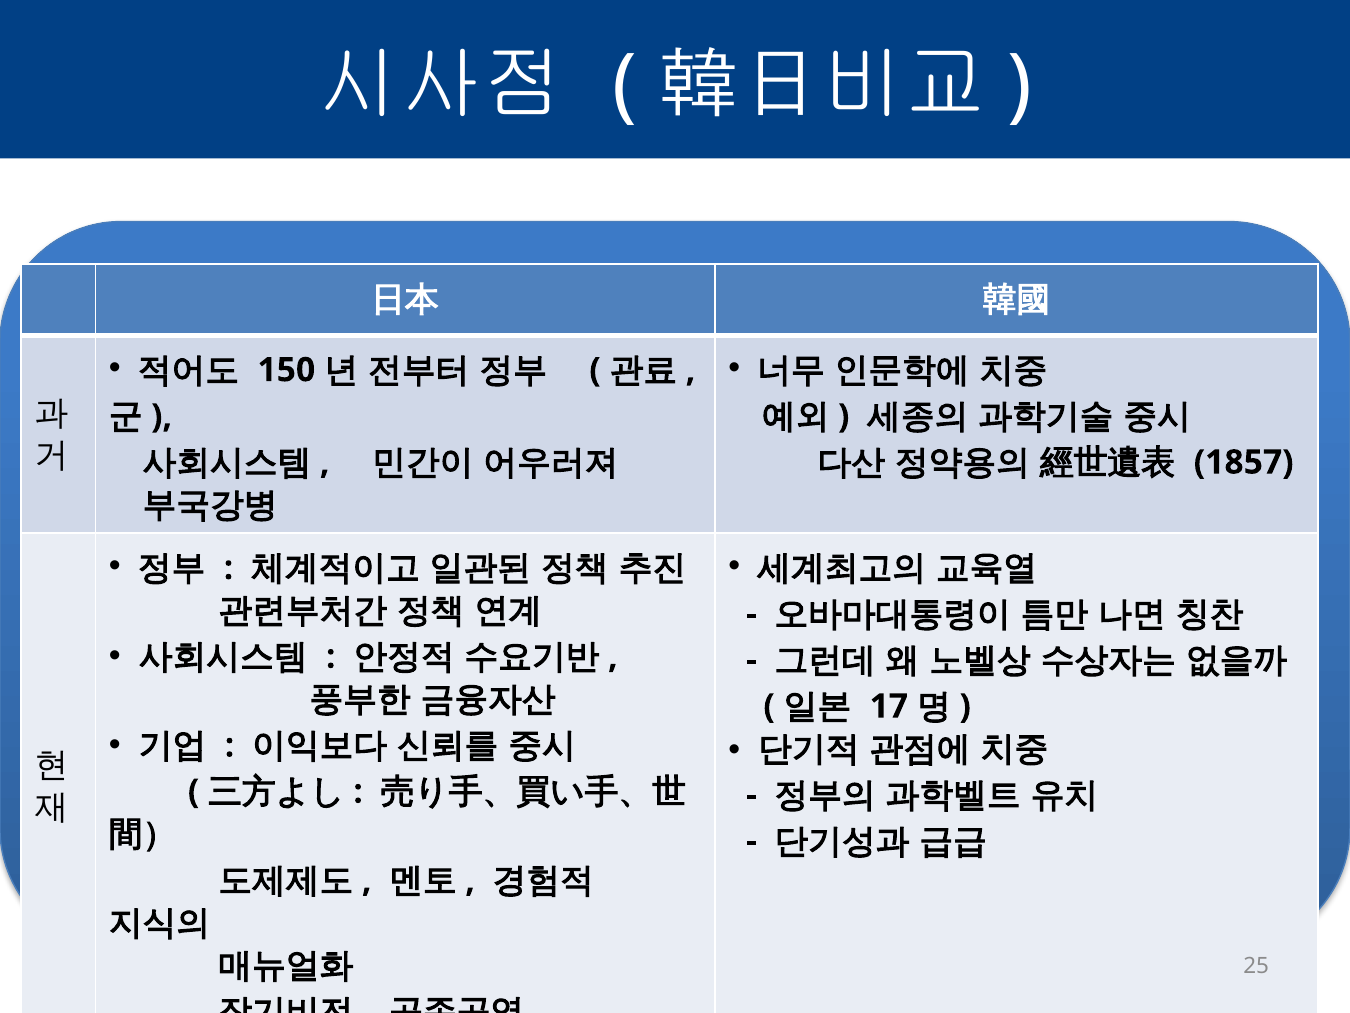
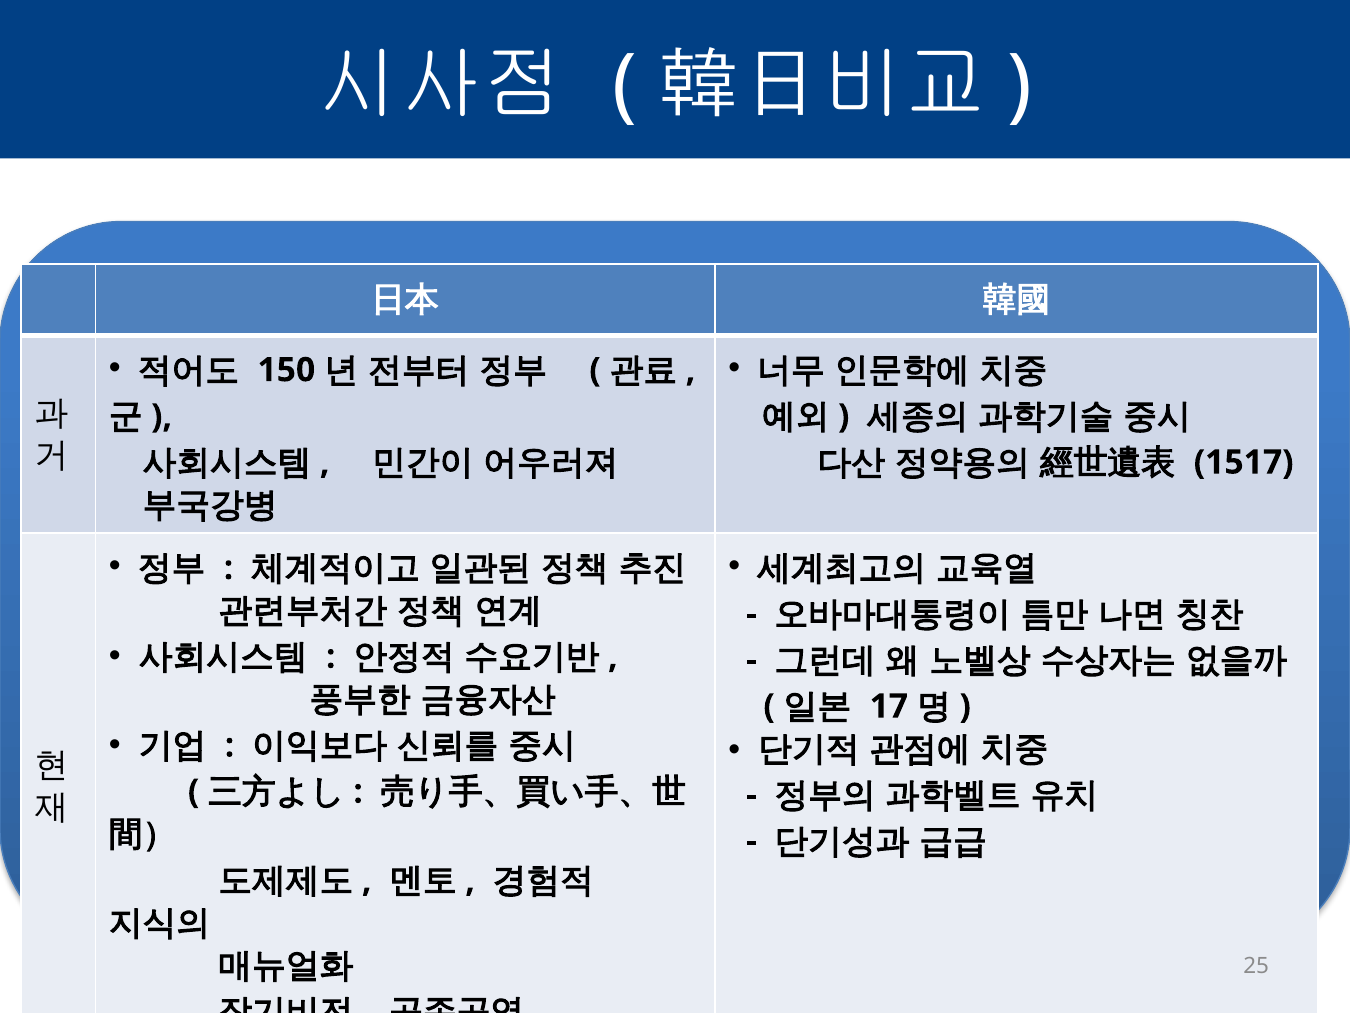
1857: 1857 -> 1517 (1244, 462)
